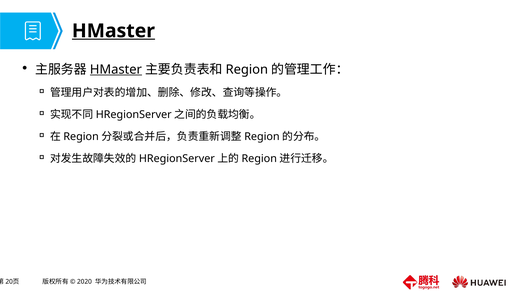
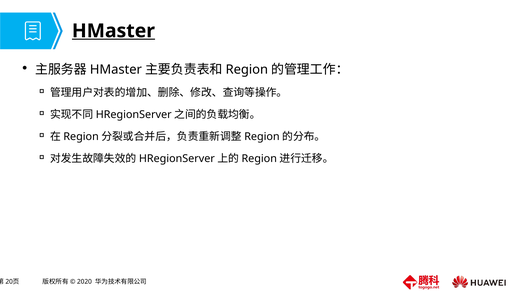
HMaster underline: present -> none (116, 69)
